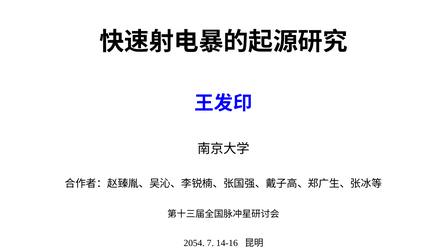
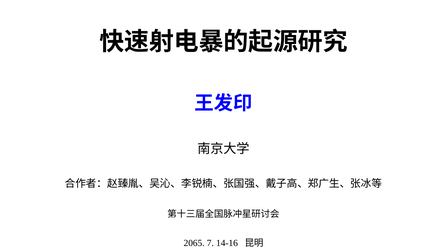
2054: 2054 -> 2065 (194, 243)
